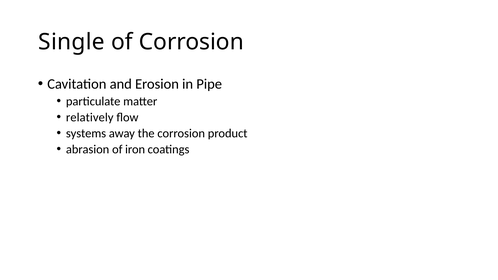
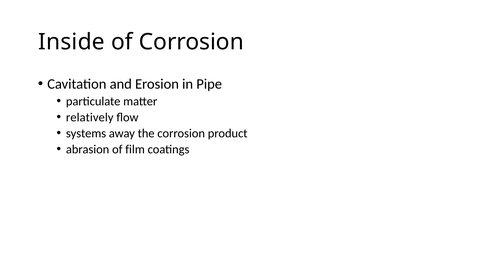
Single: Single -> Inside (71, 42)
iron: iron -> film (135, 149)
